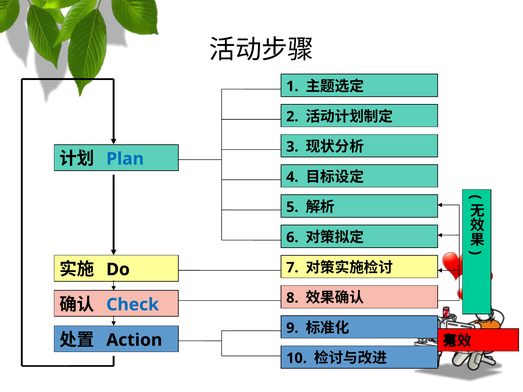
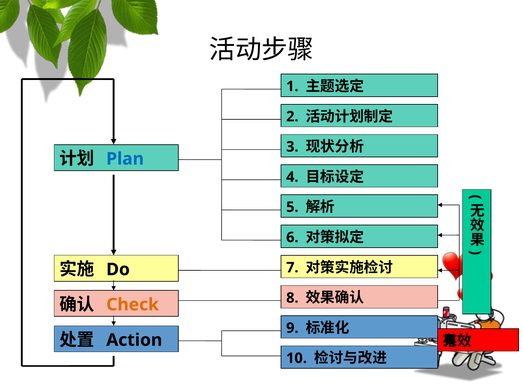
Check colour: blue -> orange (133, 305)
